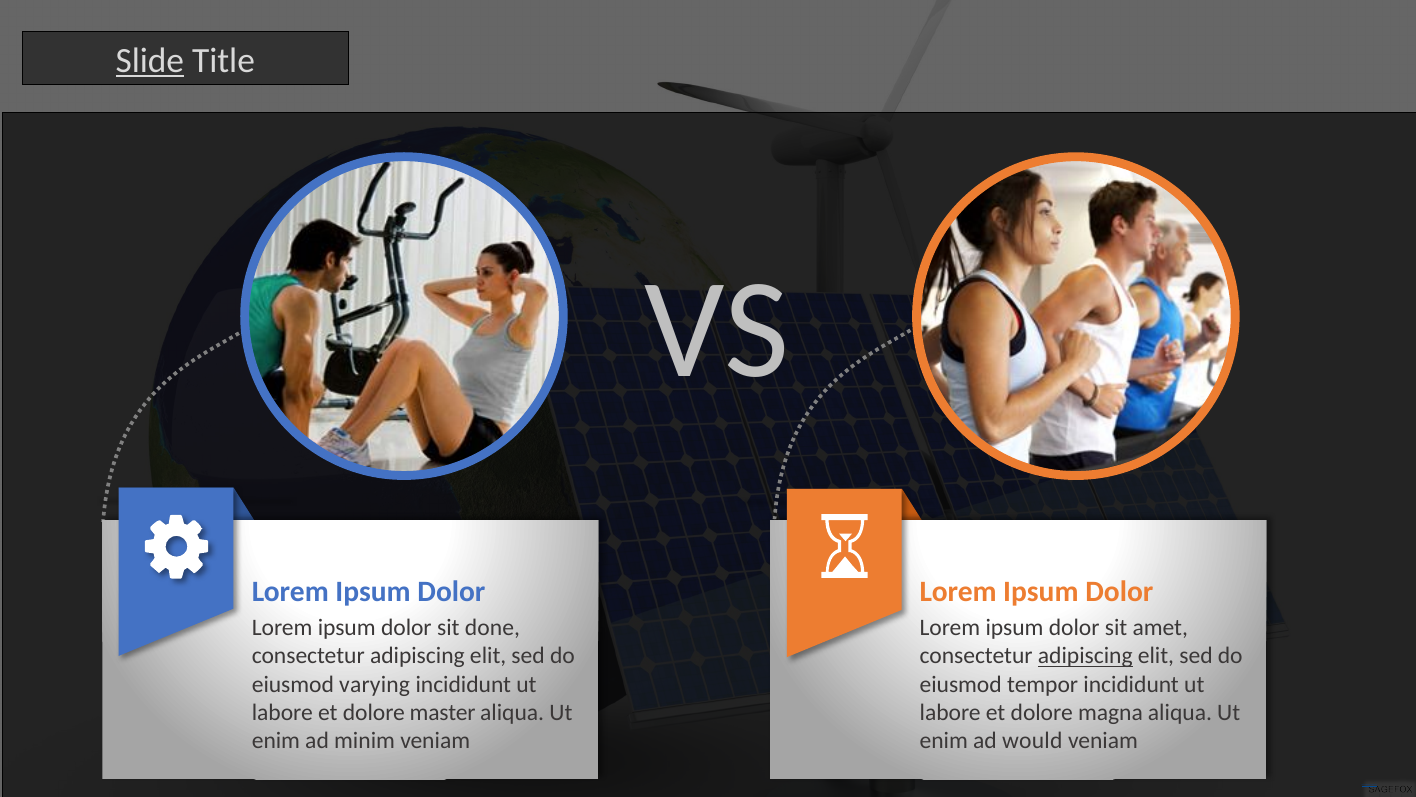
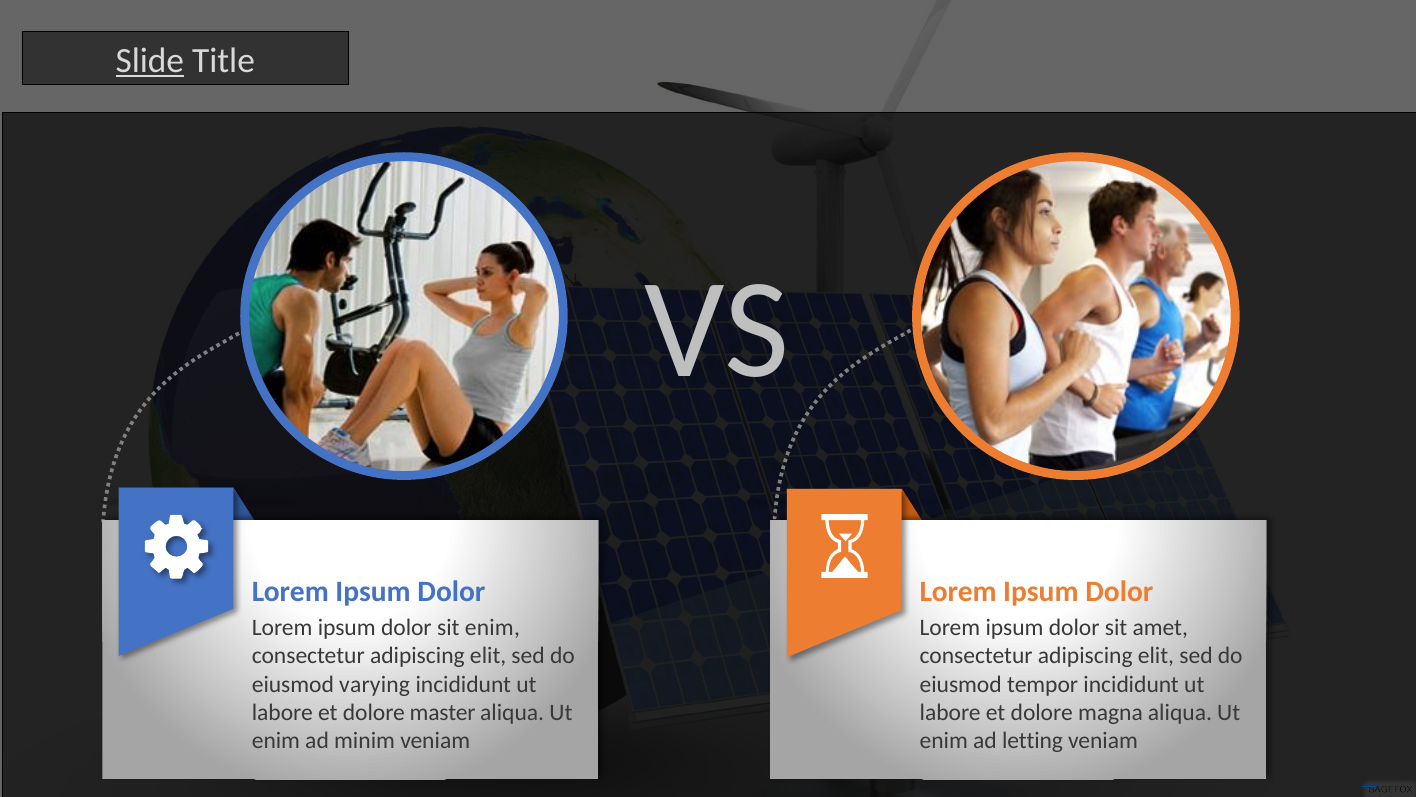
sit done: done -> enim (492, 627)
adipiscing underline: present -> none (1085, 656)
would: would -> letting (1032, 741)
